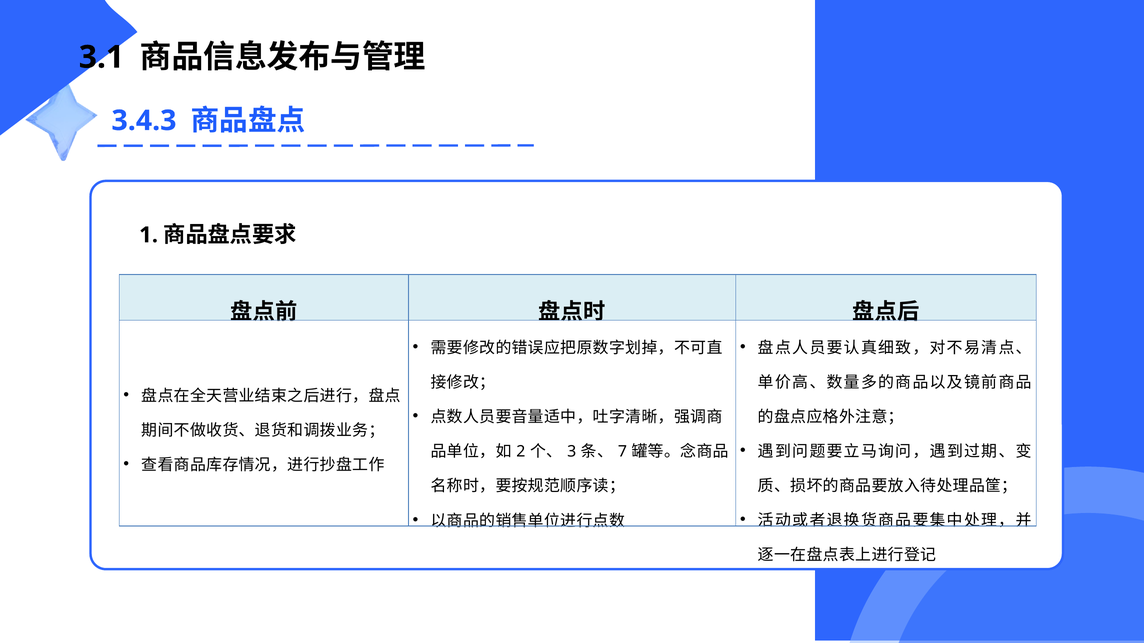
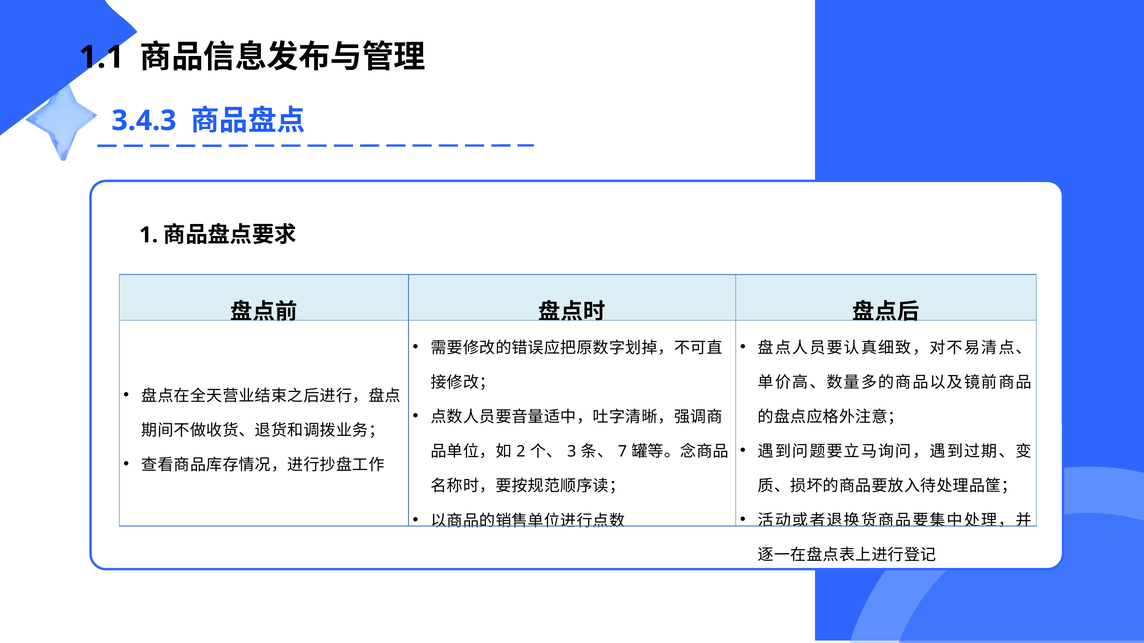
3.1: 3.1 -> 1.1 (101, 57)
